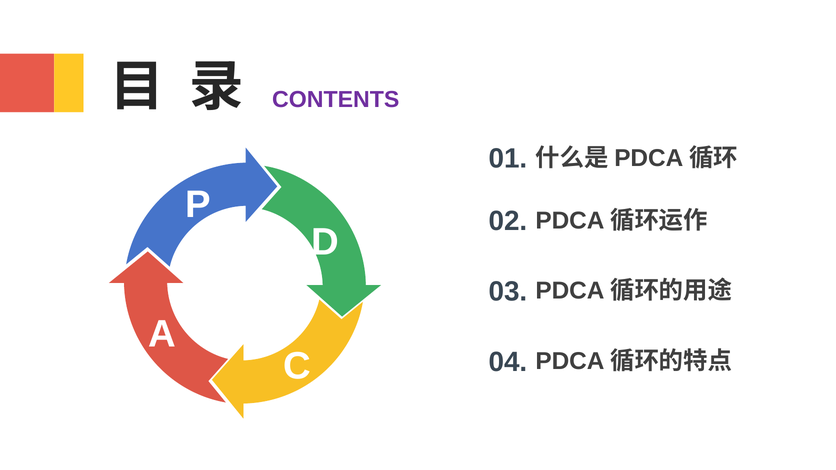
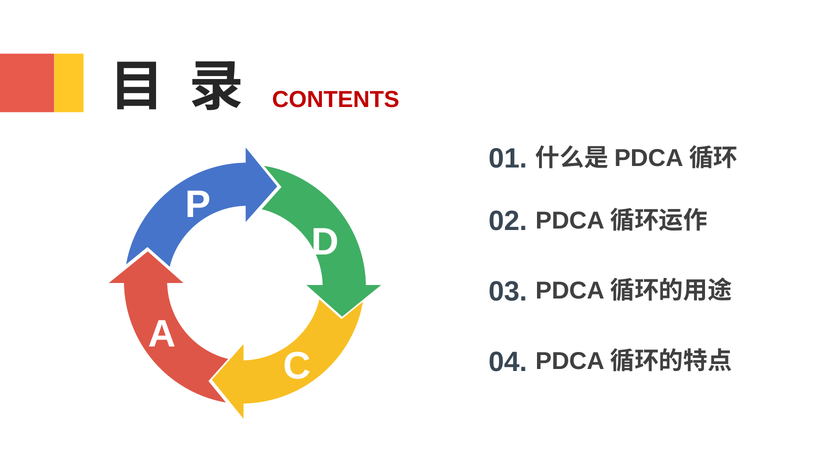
CONTENTS colour: purple -> red (336, 100)
